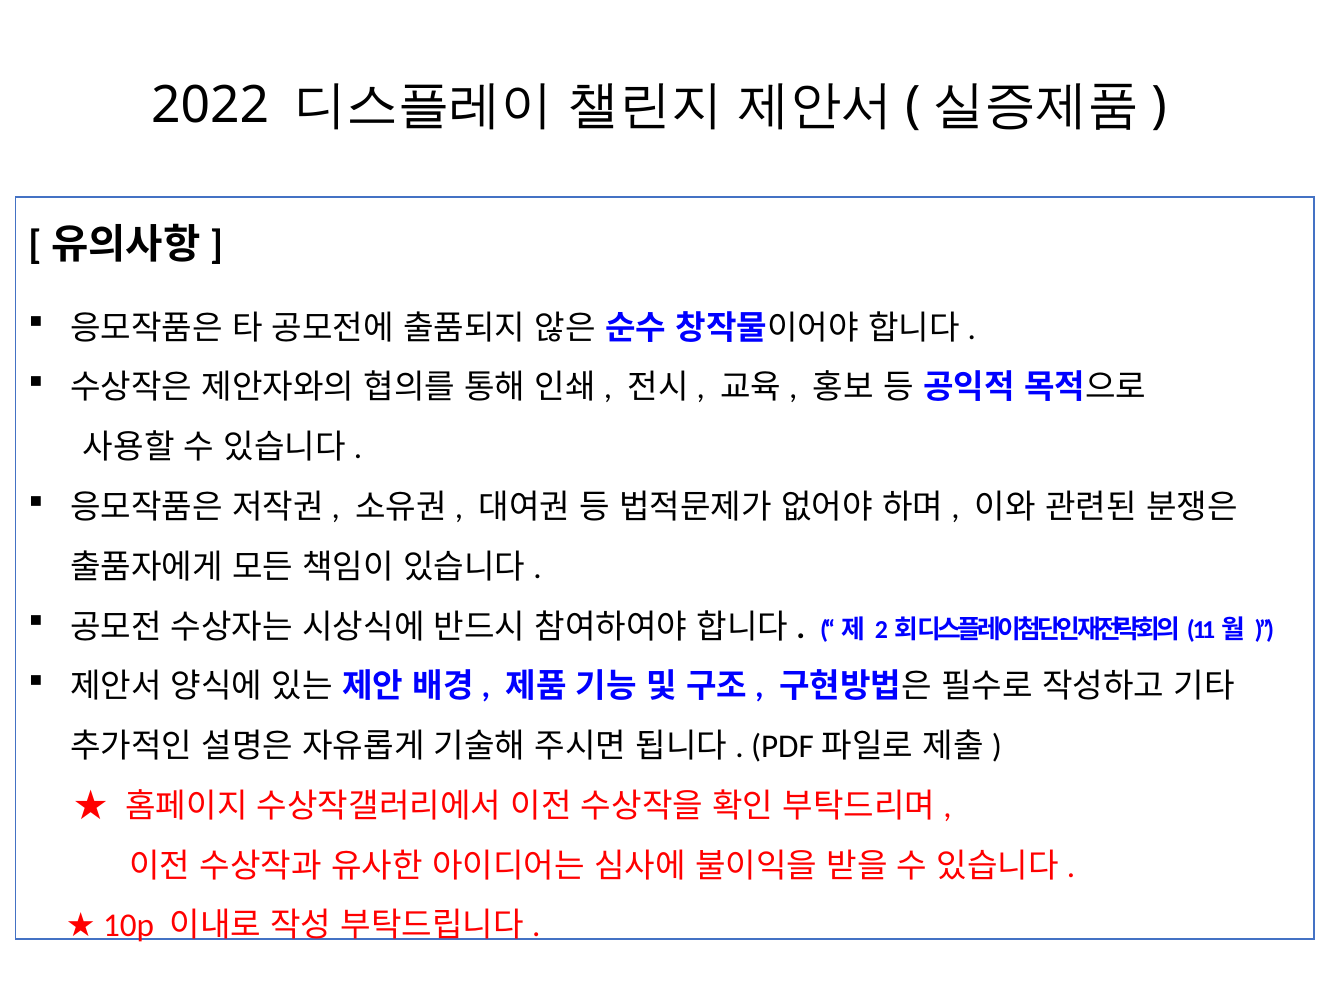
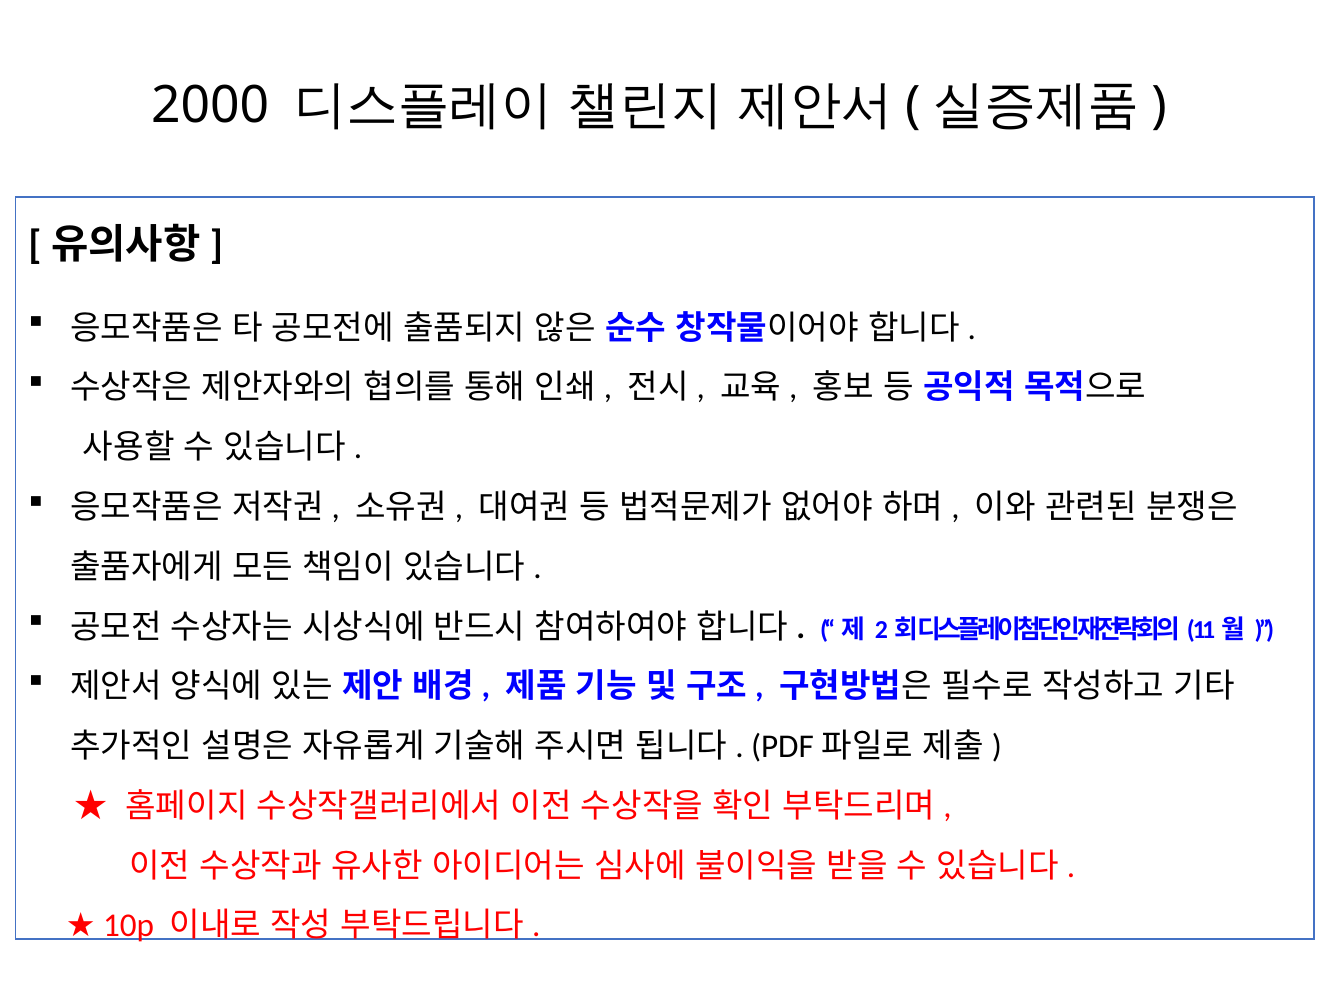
2022: 2022 -> 2000 (210, 105)
